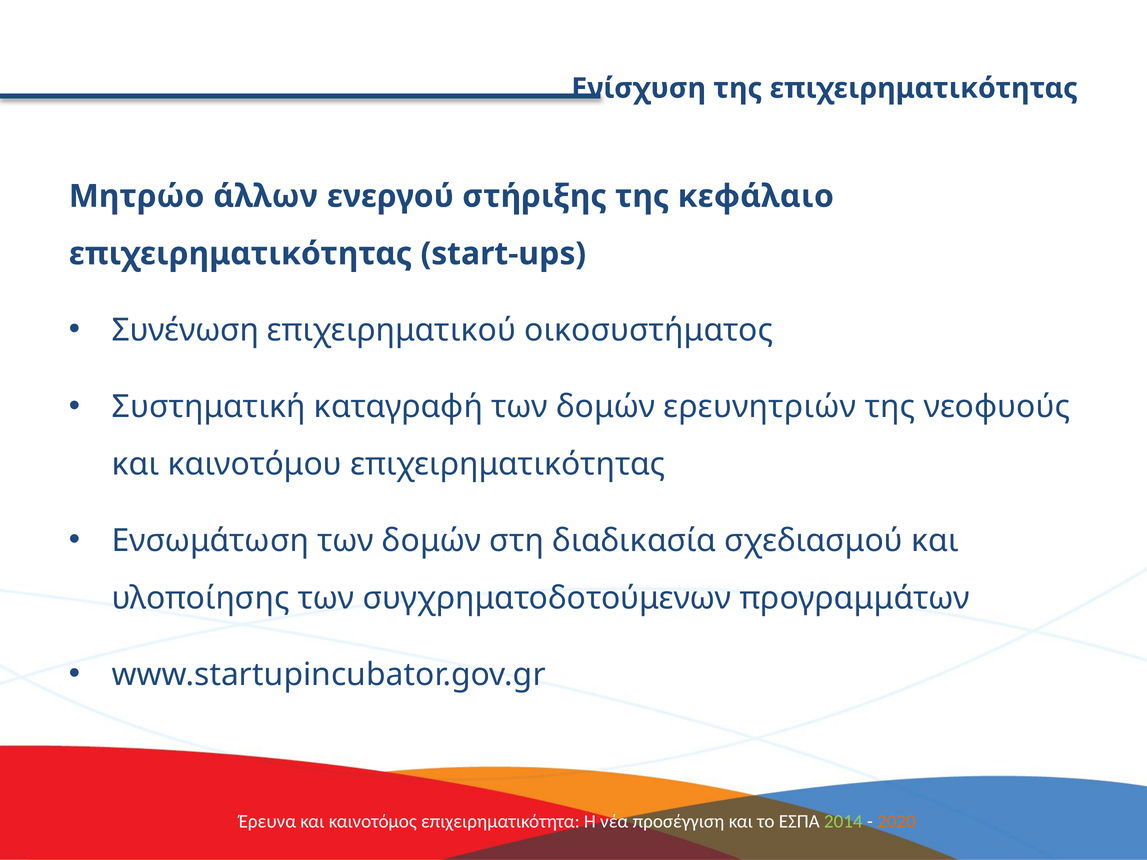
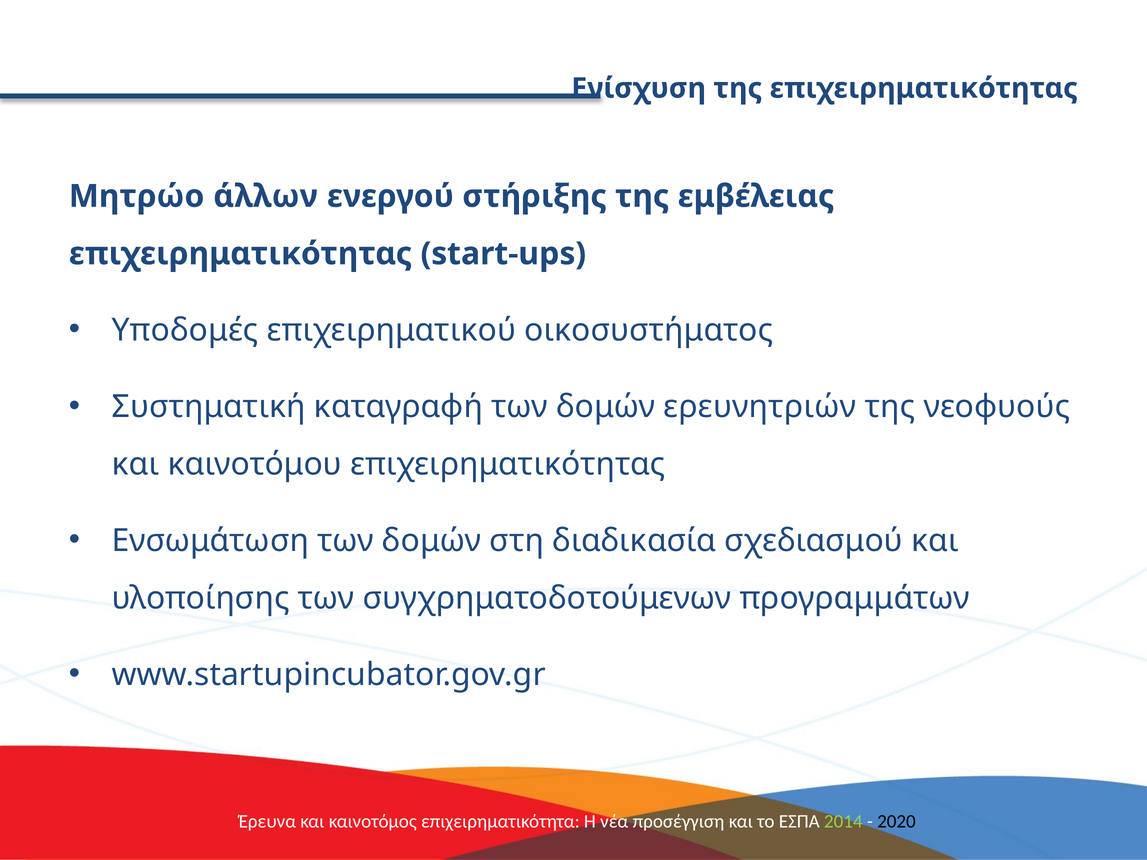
κεφάλαιο: κεφάλαιο -> εμβέλειας (756, 196)
Συνένωση: Συνένωση -> Υποδομές (185, 330)
2020 colour: orange -> black (896, 822)
